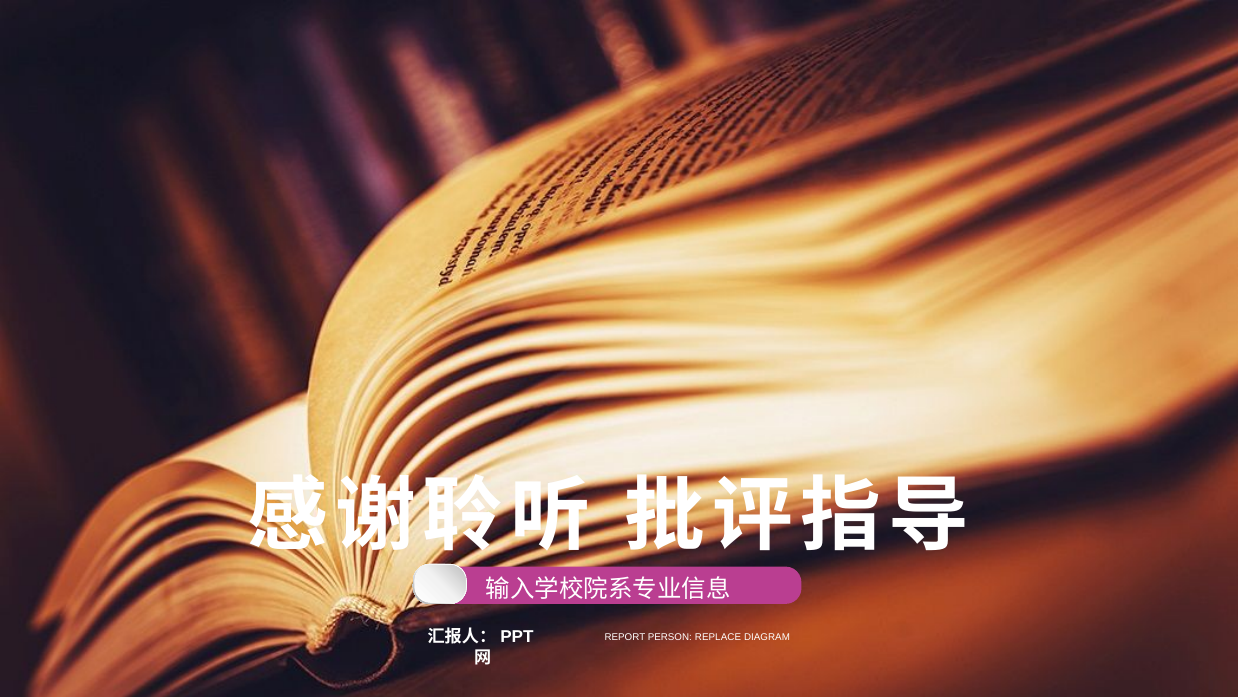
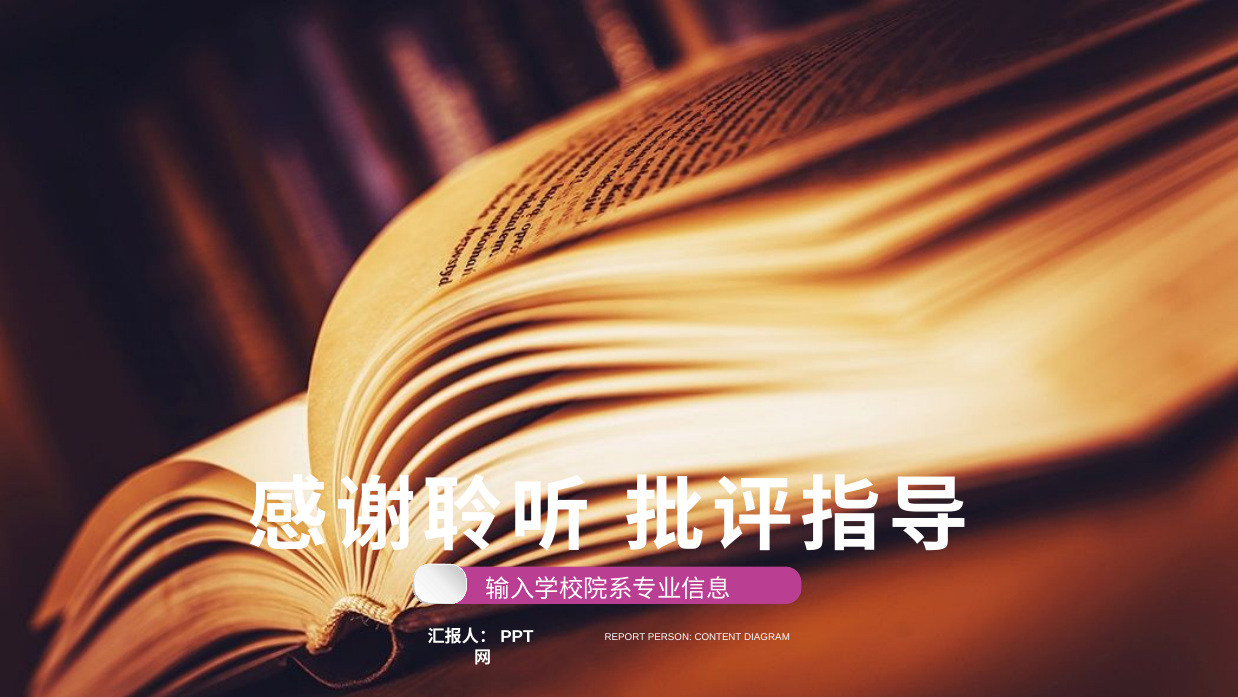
REPLACE: REPLACE -> CONTENT (718, 636)
